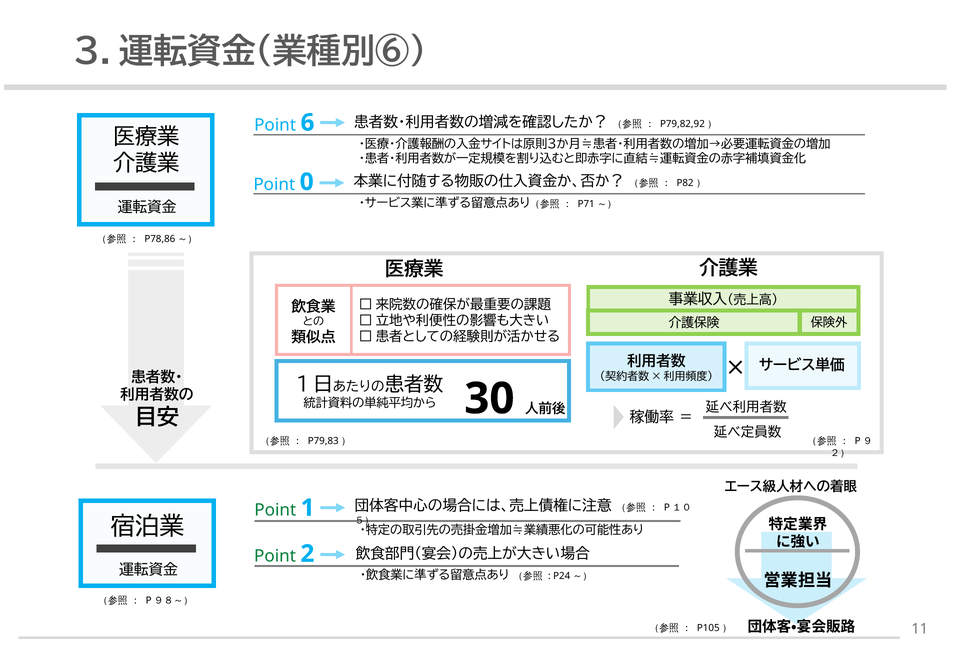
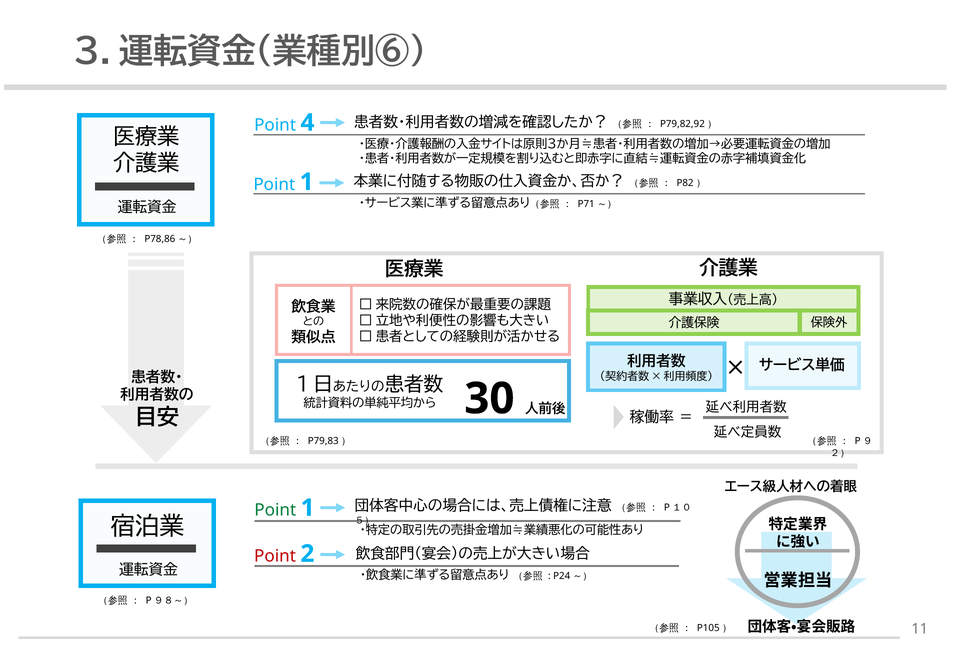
6: 6 -> 4 (308, 123)
0: 0 -> 1 (307, 182)
Point colour: green -> red (275, 556)
